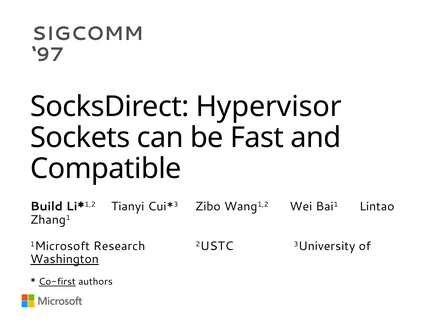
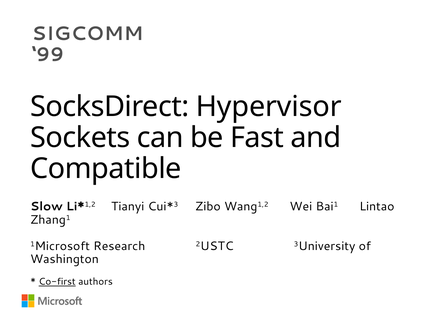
97: 97 -> 99 (48, 55)
Build: Build -> Slow (46, 206)
Washington underline: present -> none (64, 259)
